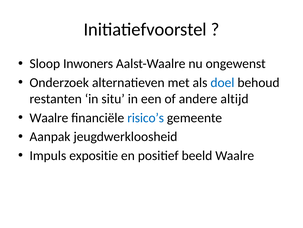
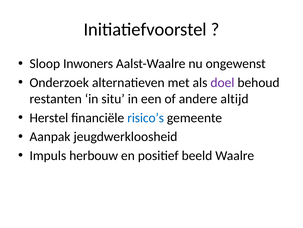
doel colour: blue -> purple (222, 82)
Waalre: Waalre -> Herstel (49, 117)
expositie: expositie -> herbouw (94, 155)
